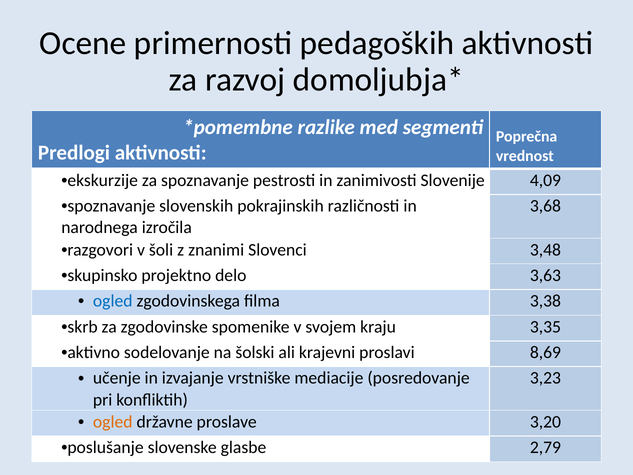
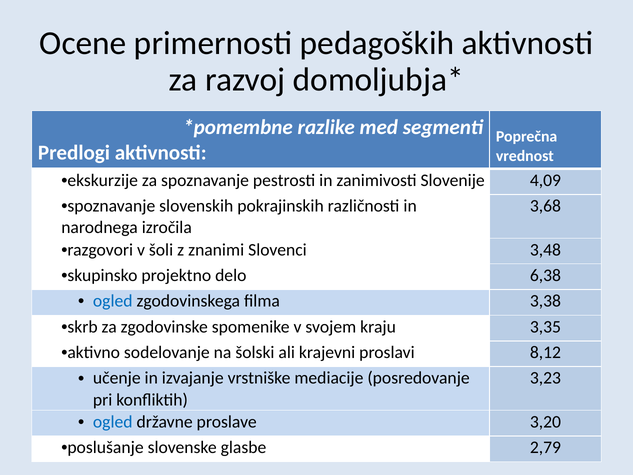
3,63: 3,63 -> 6,38 (545, 275)
8,69: 8,69 -> 8,12 (545, 352)
ogled colour: orange -> blue (113, 422)
